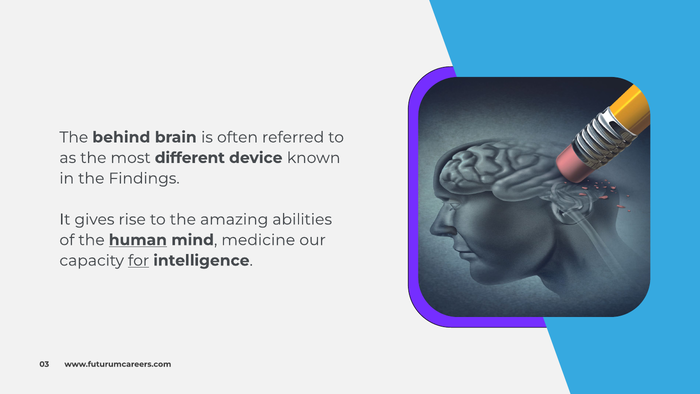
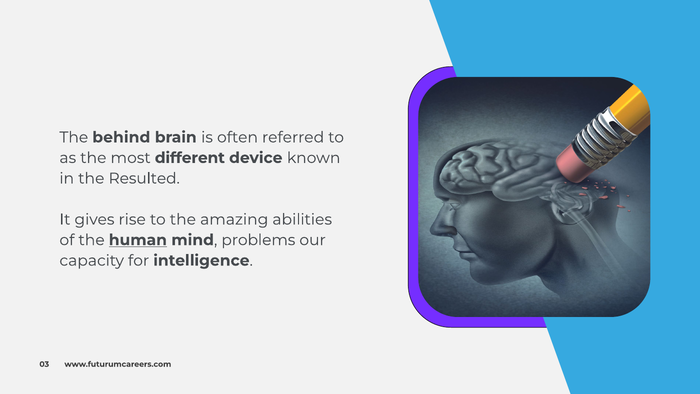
Findings: Findings -> Resulted (144, 178)
medicine: medicine -> problems (258, 240)
for underline: present -> none (139, 260)
